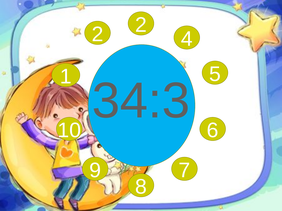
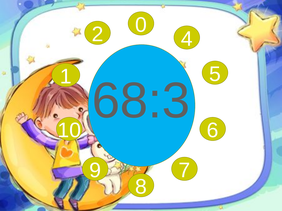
2 2: 2 -> 0 (141, 25)
34:3: 34:3 -> 68:3 (141, 101)
